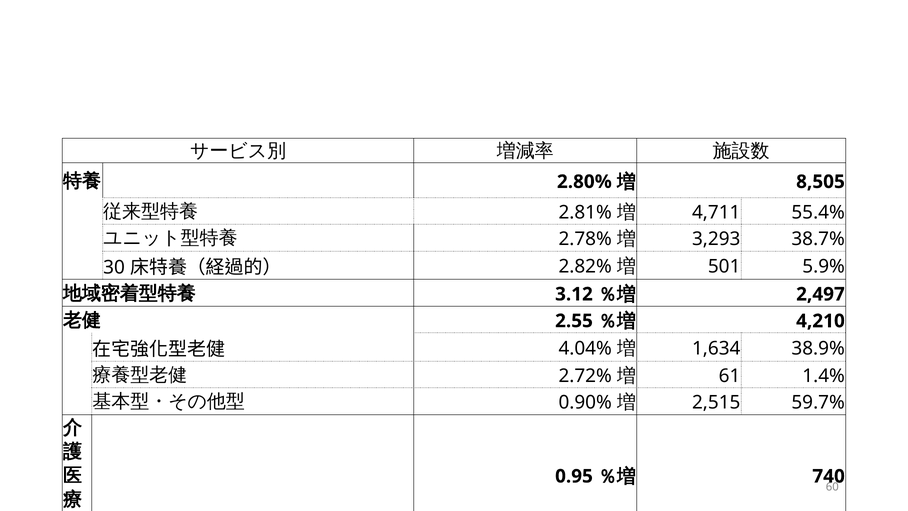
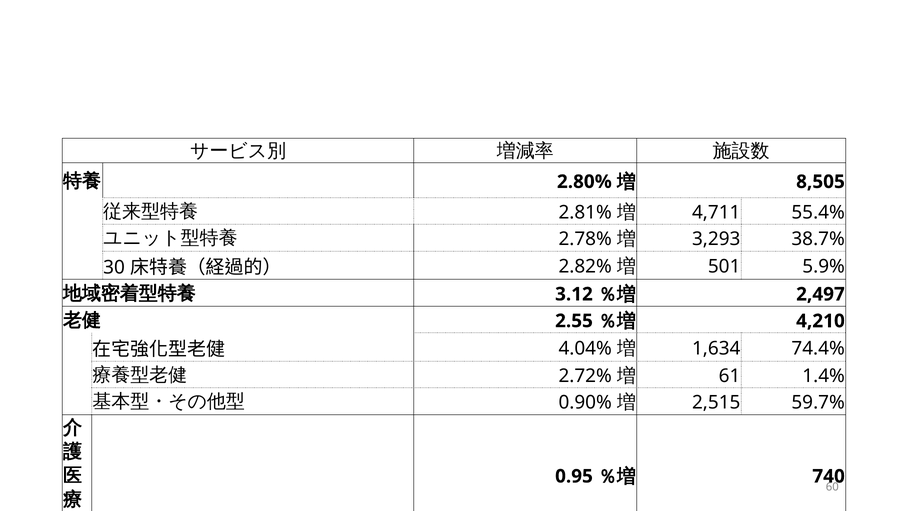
38.9%: 38.9% -> 74.4% (818, 348)
